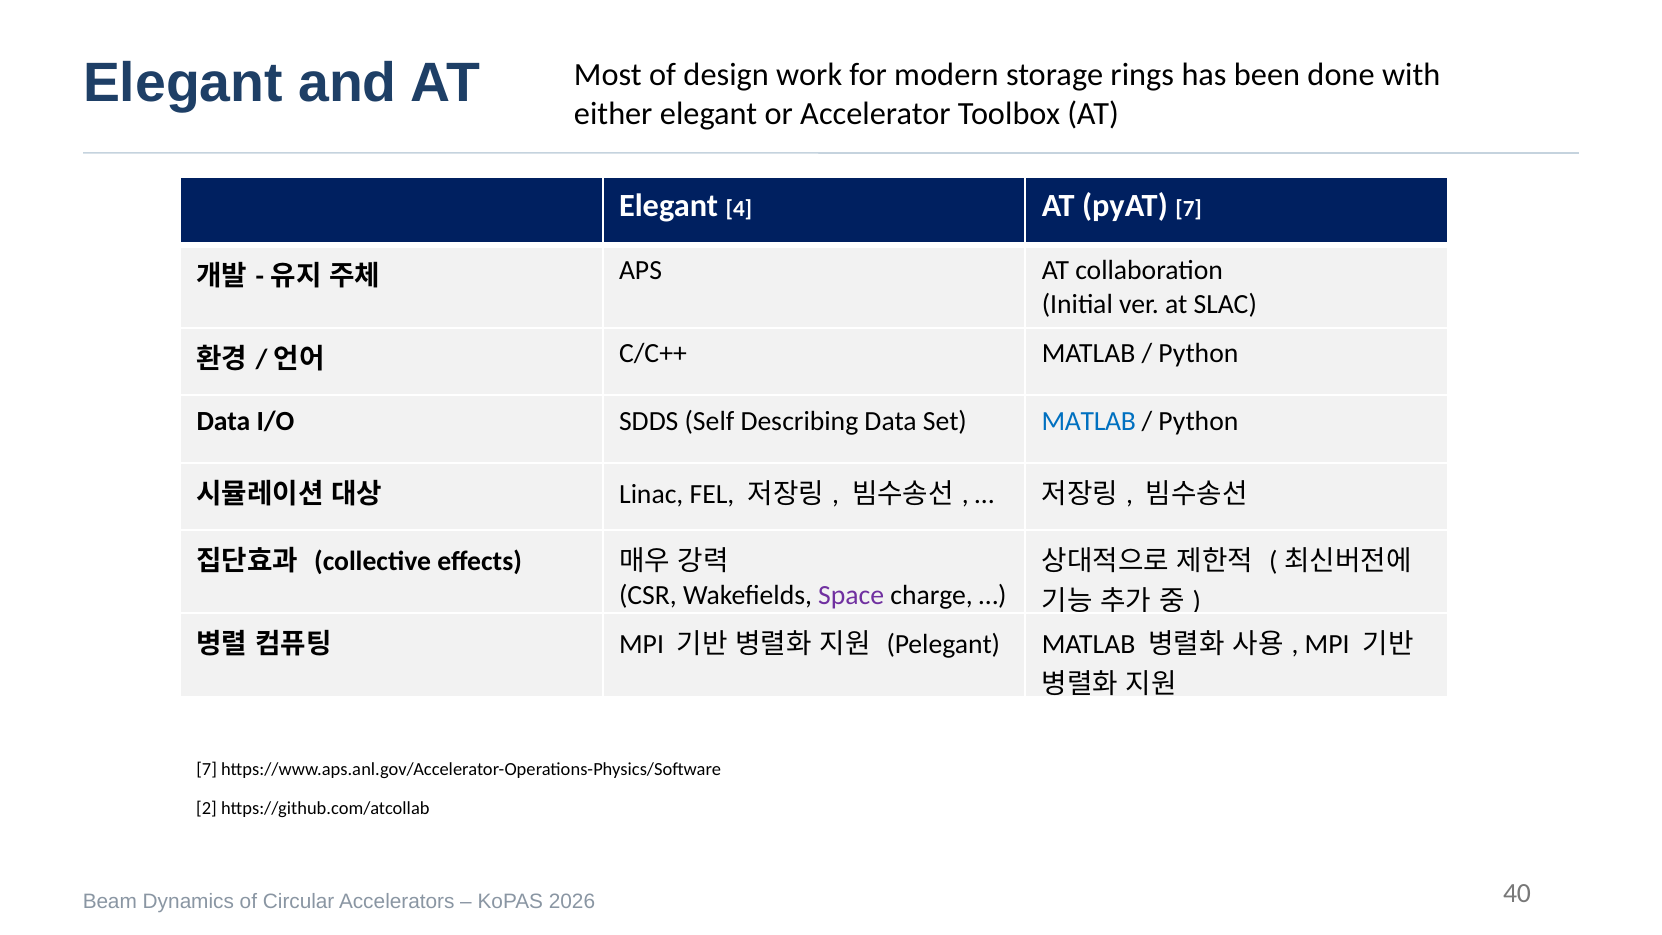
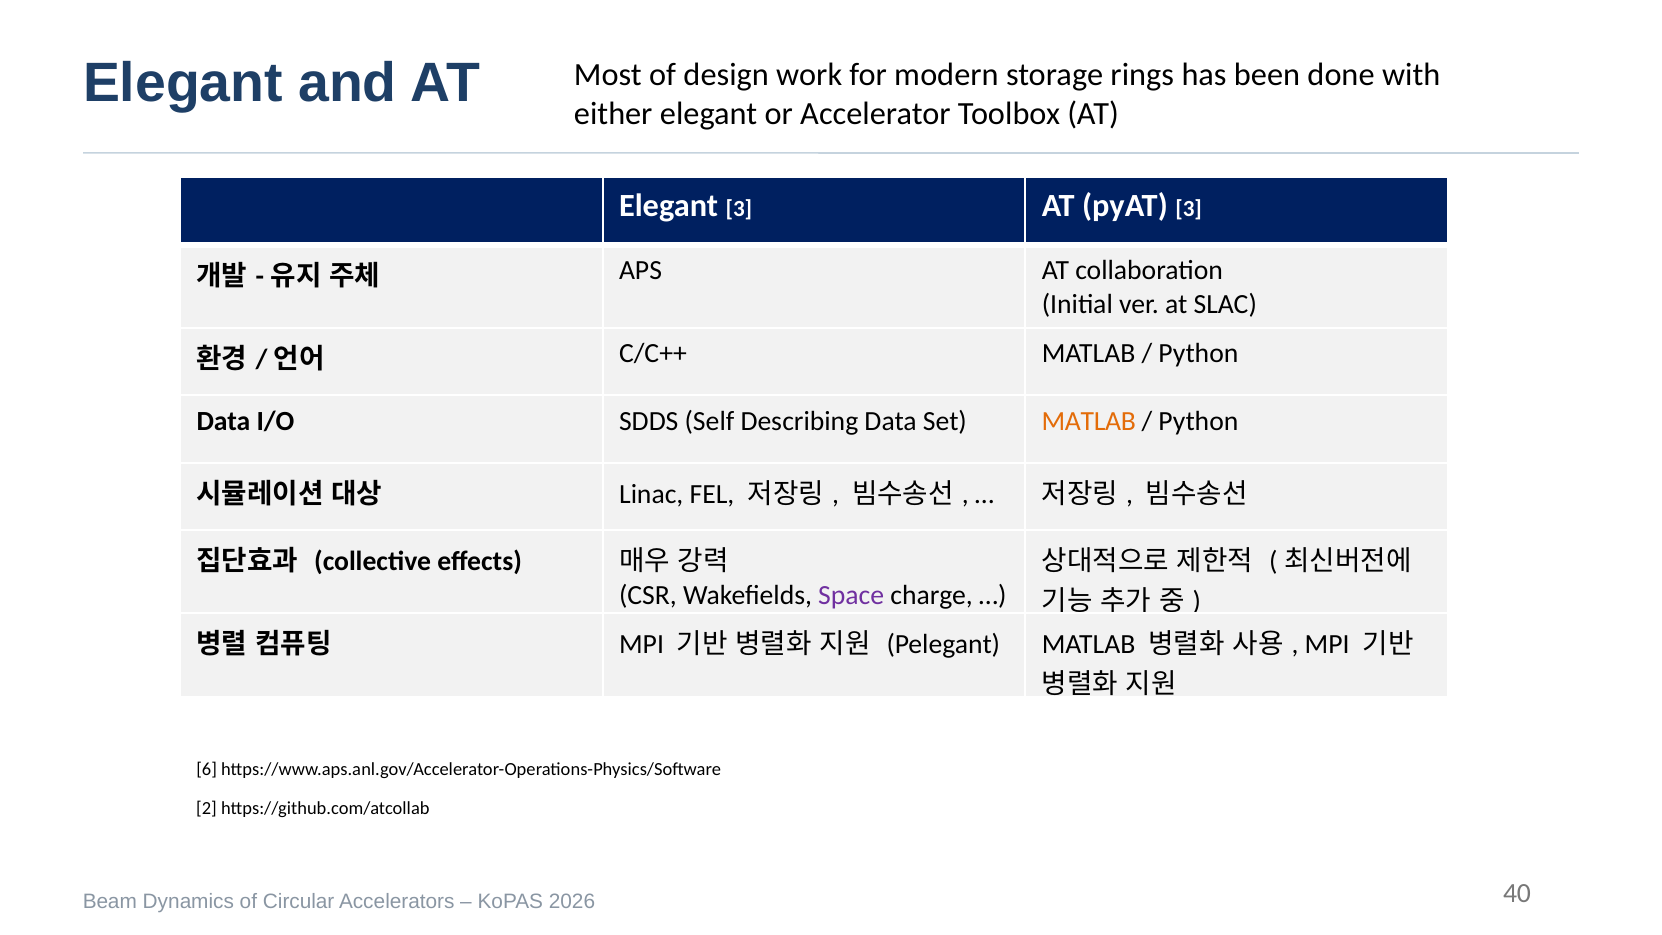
Elegant 4: 4 -> 3 (739, 209)
pyAT 7: 7 -> 3 (1189, 209)
MATLAB colour: blue -> orange (1089, 421)
7: 7 -> 6 (207, 769)
